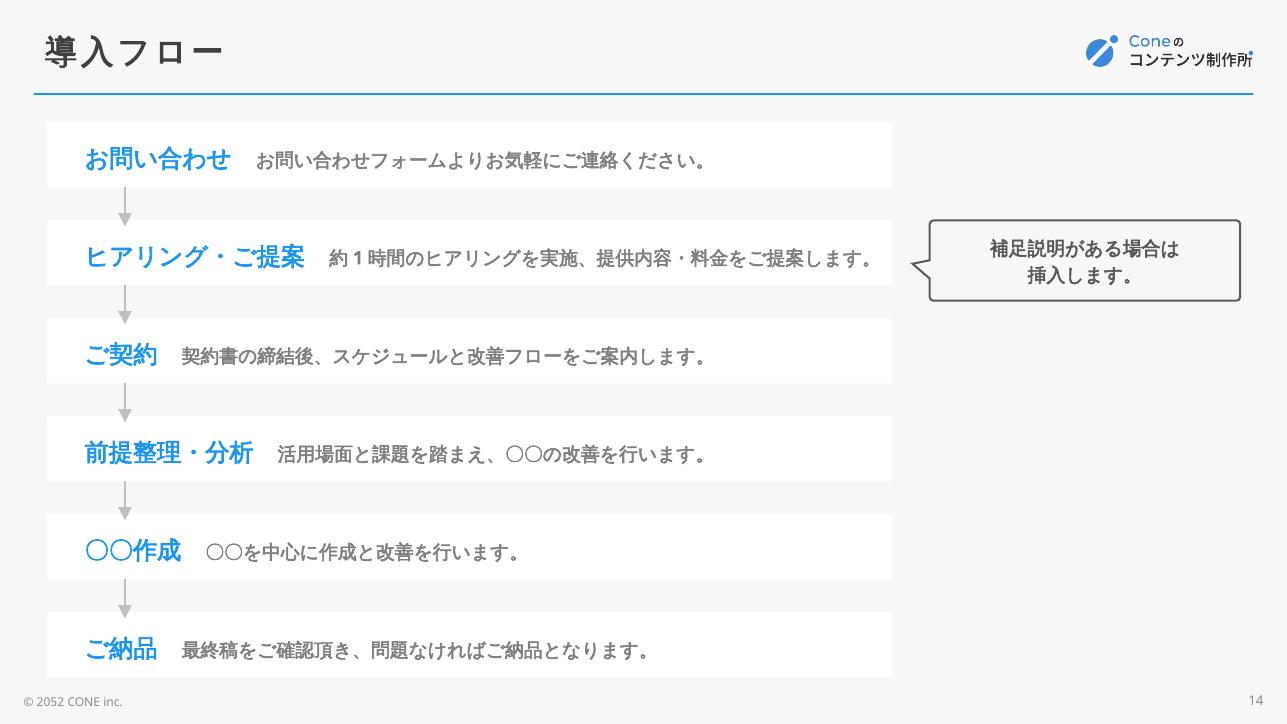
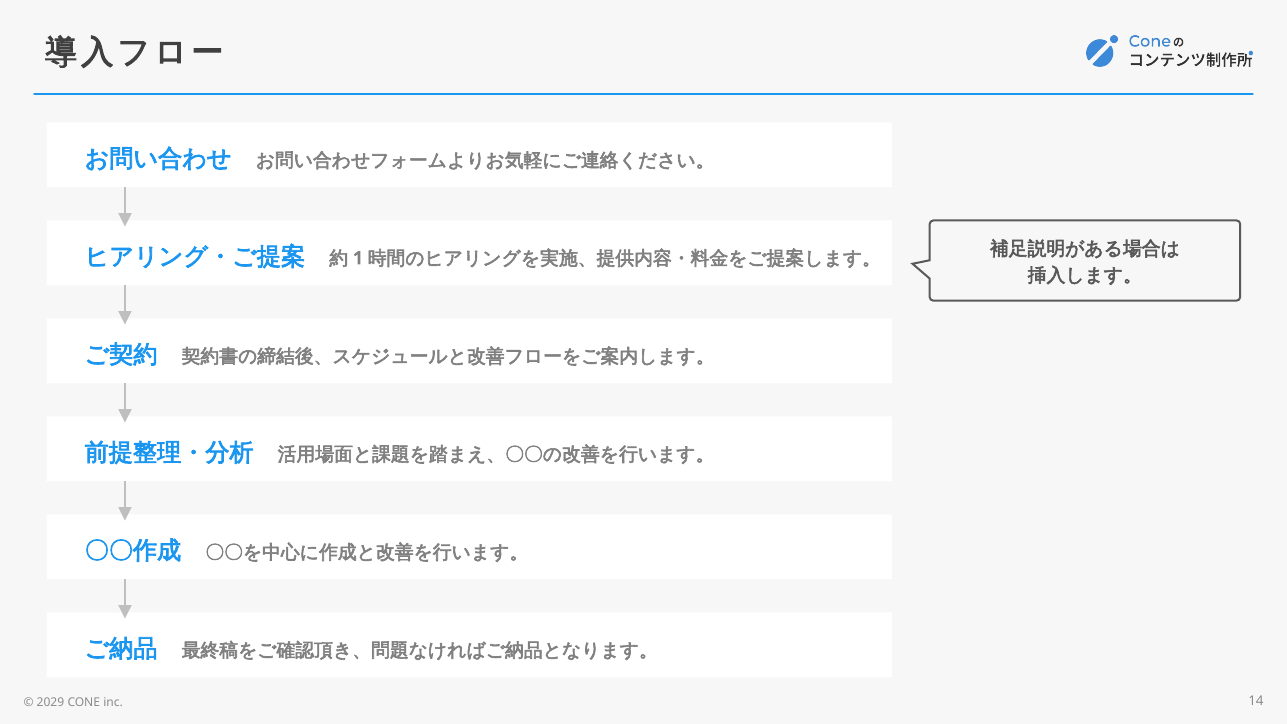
2052: 2052 -> 2029 (50, 702)
